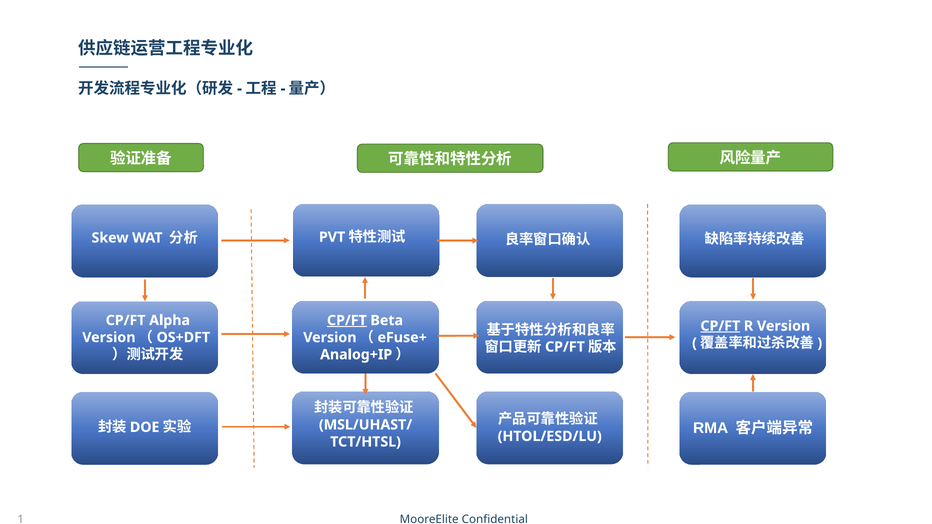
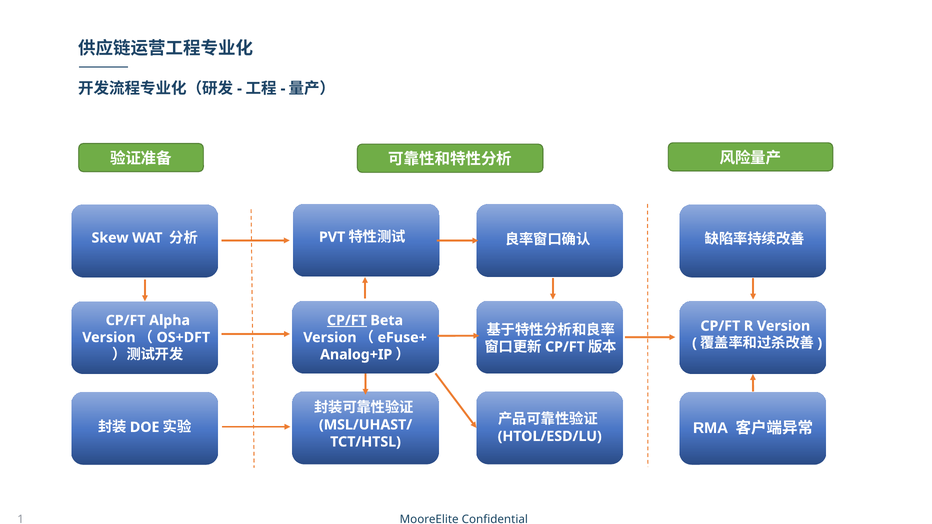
CP/FT underline: present -> none (720, 326)
